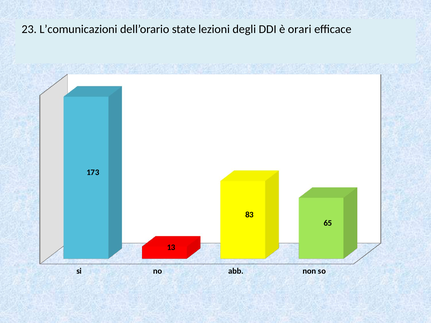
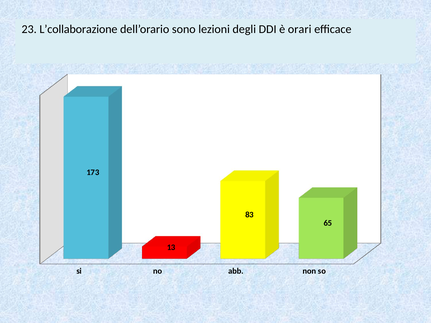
L’comunicazioni: L’comunicazioni -> L’collaborazione (78, 29)
state: state -> sono (184, 29)
